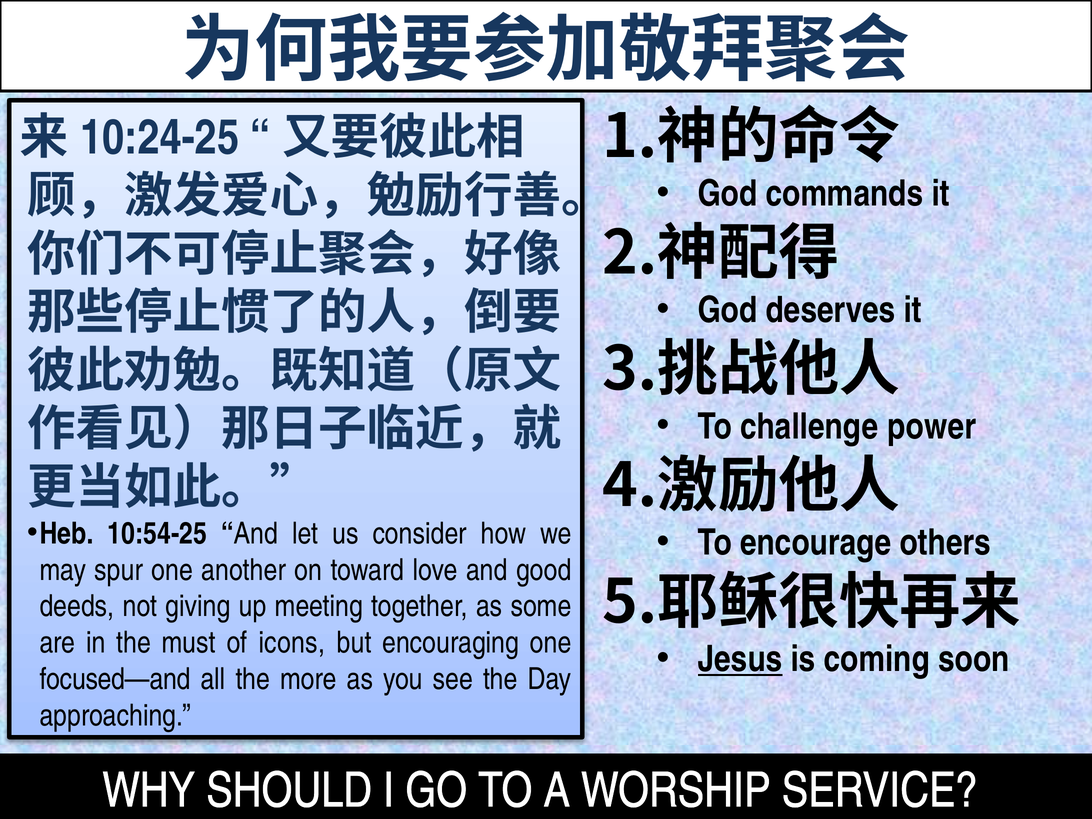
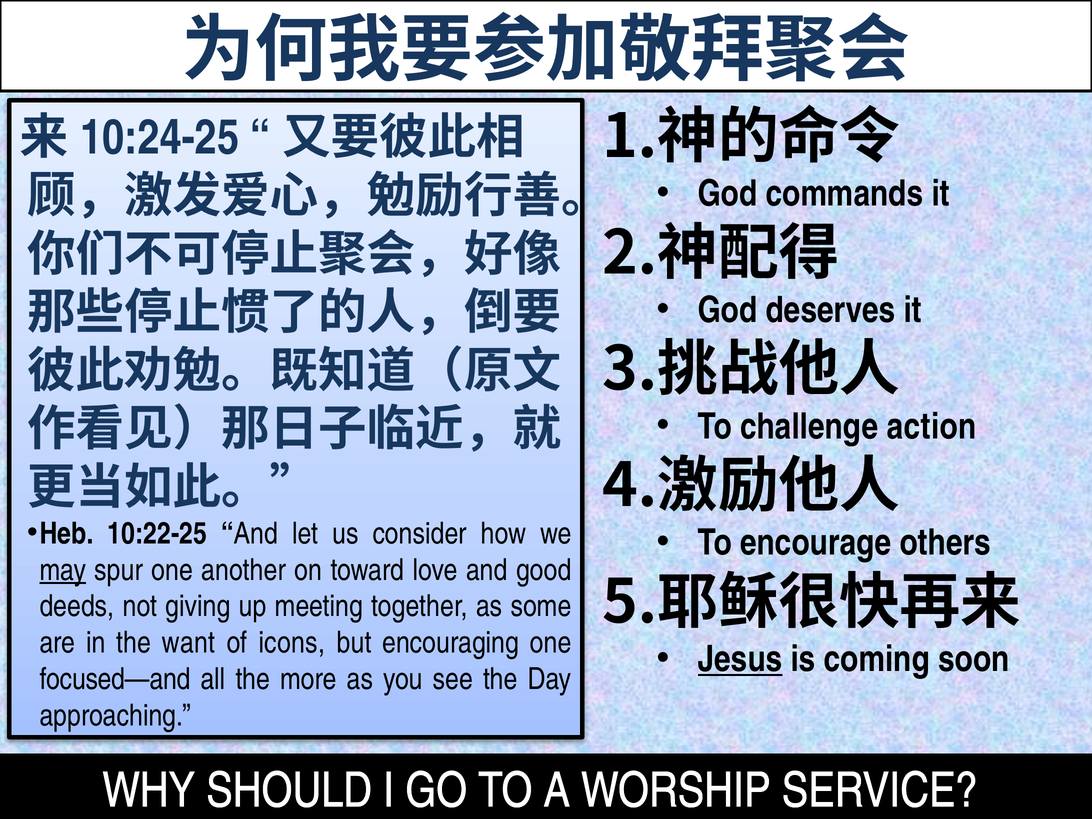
power: power -> action (932, 427)
10:54-25: 10:54-25 -> 10:22-25 (157, 534)
may underline: none -> present (63, 570)
must: must -> want (189, 643)
